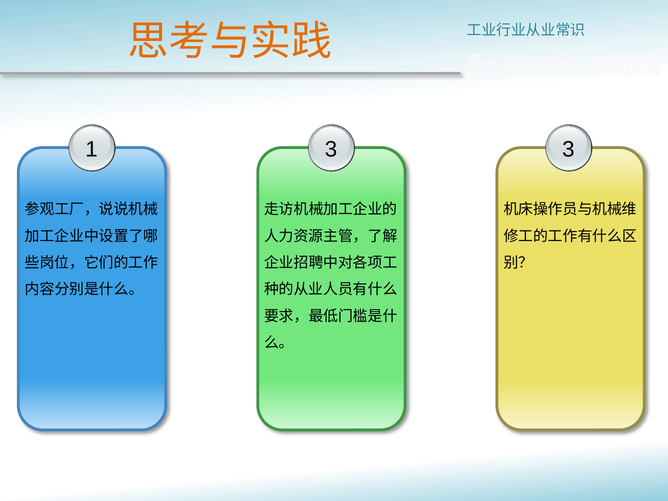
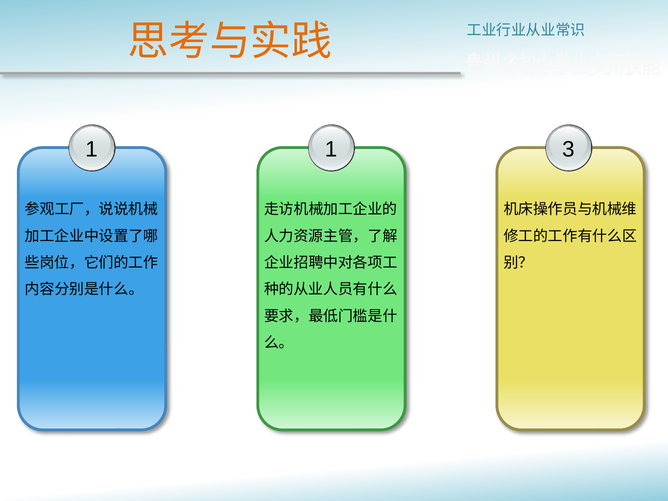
1 3: 3 -> 1 (331, 149)
